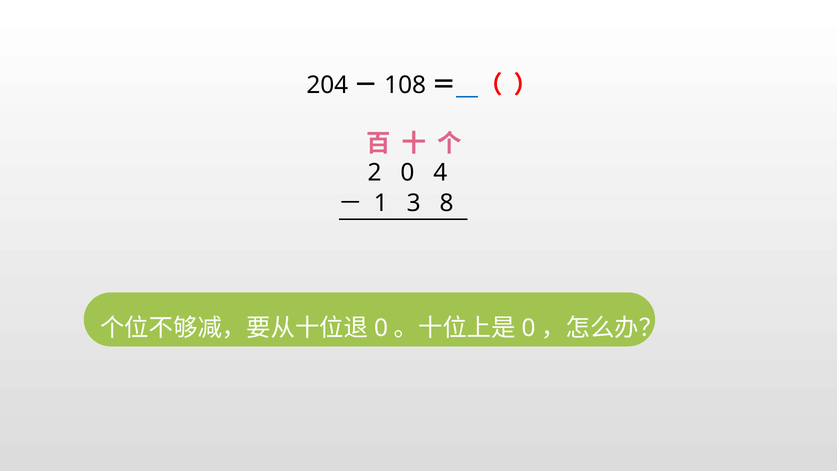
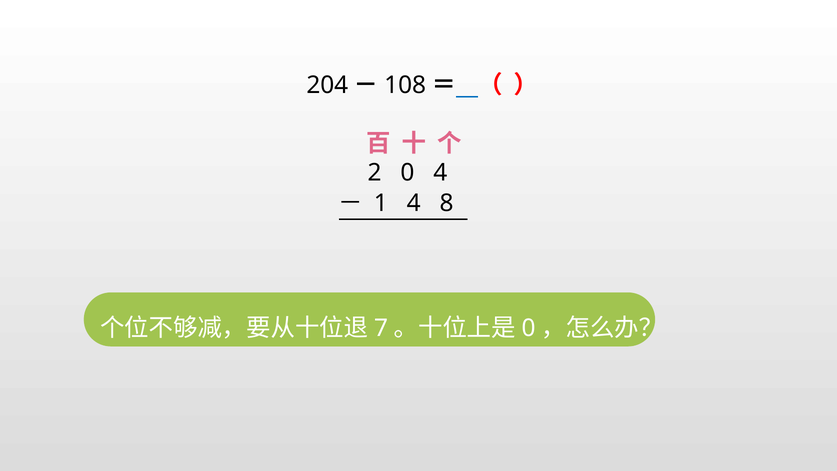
1 3: 3 -> 4 (414, 203)
0: 0 -> 7 (381, 328)
